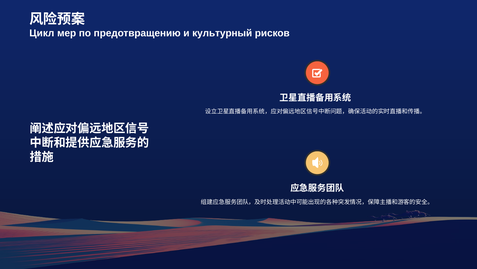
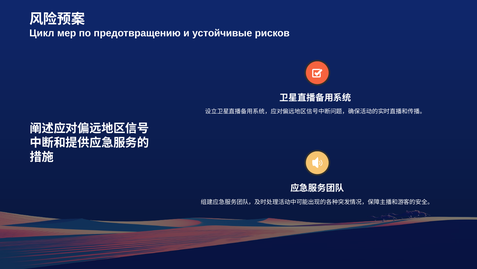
культурный: культурный -> устойчивые (222, 33)
